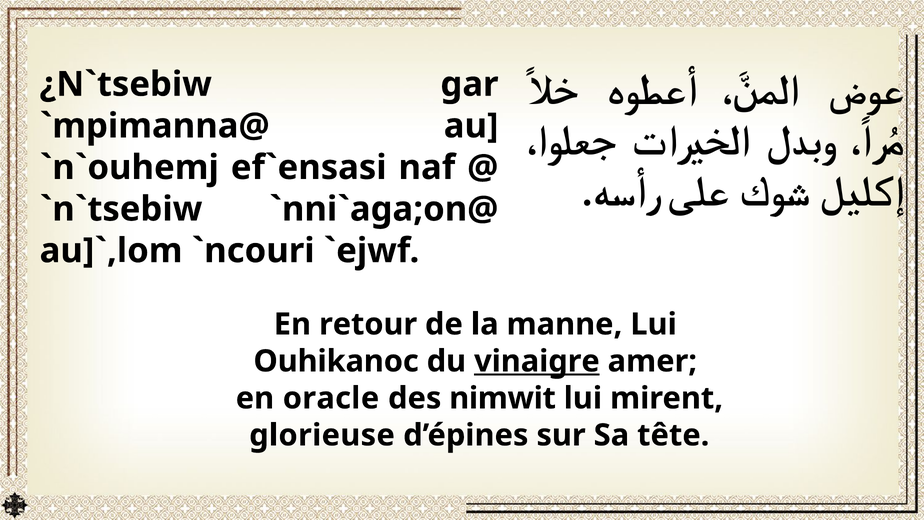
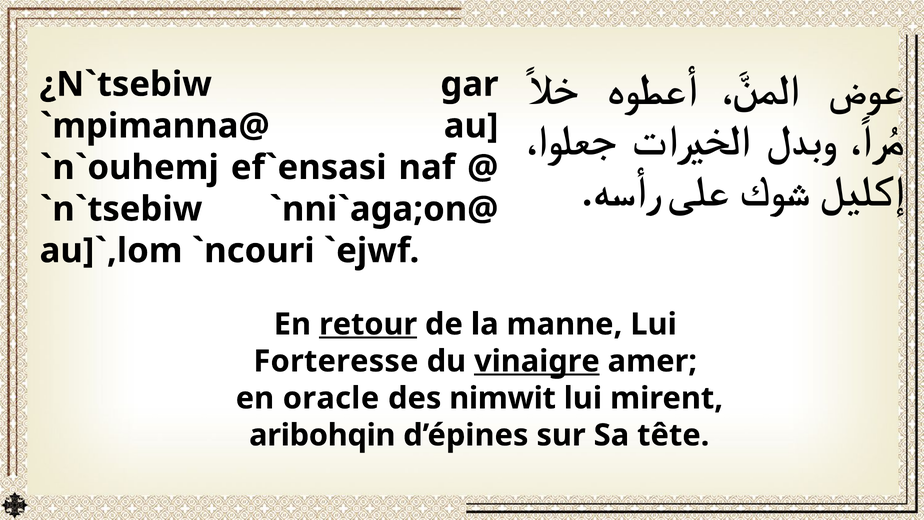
retour underline: none -> present (368, 324)
Ouhikanoc: Ouhikanoc -> Forteresse (336, 361)
glorieuse: glorieuse -> aribohqin (322, 435)
